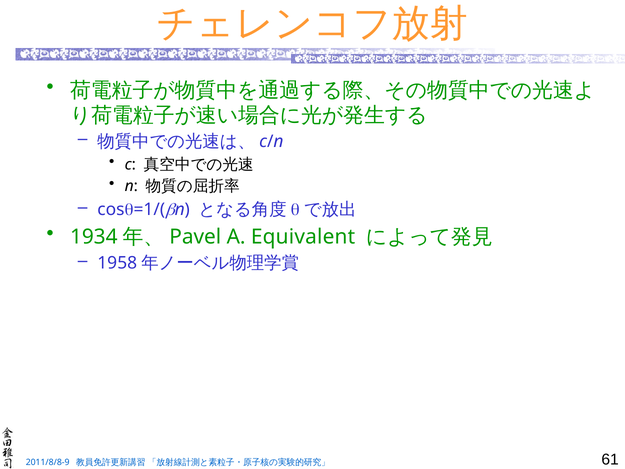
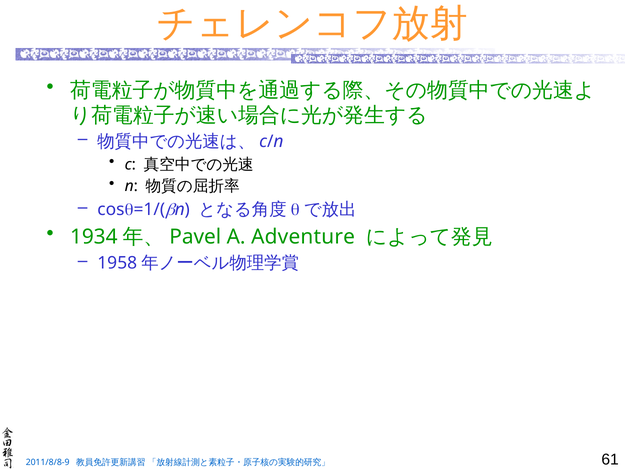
Equivalent: Equivalent -> Adventure (303, 237)
